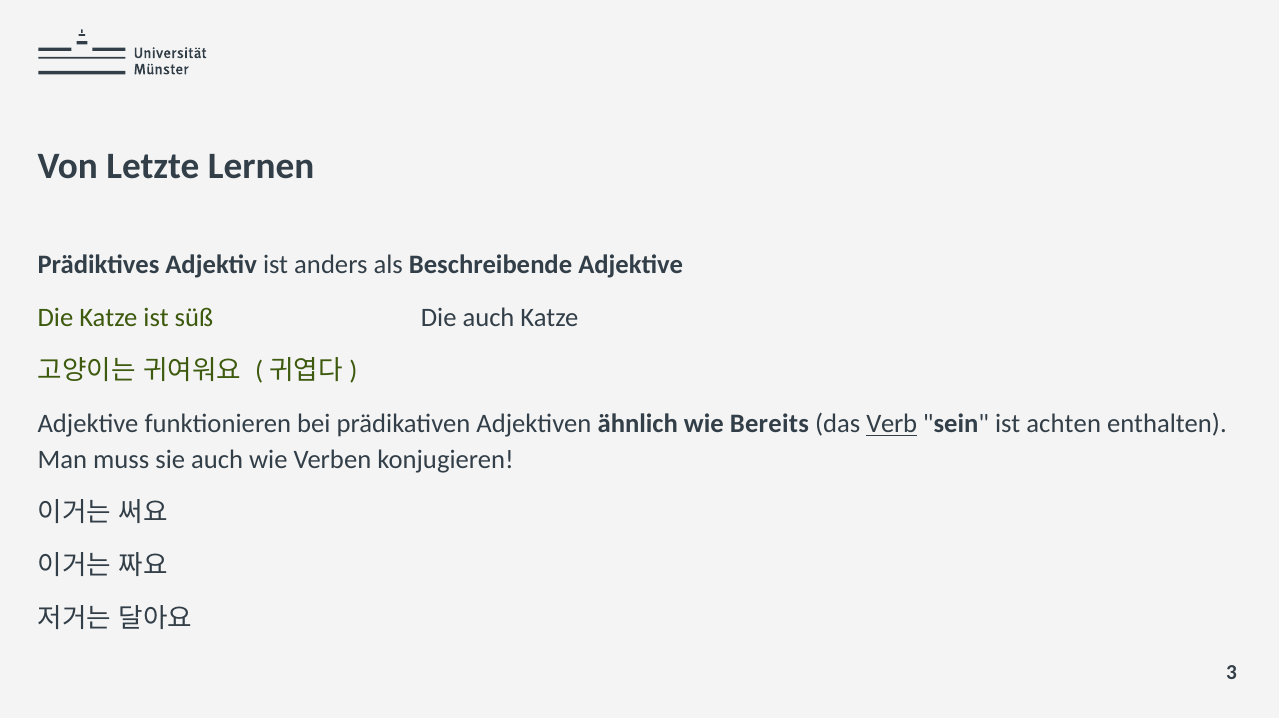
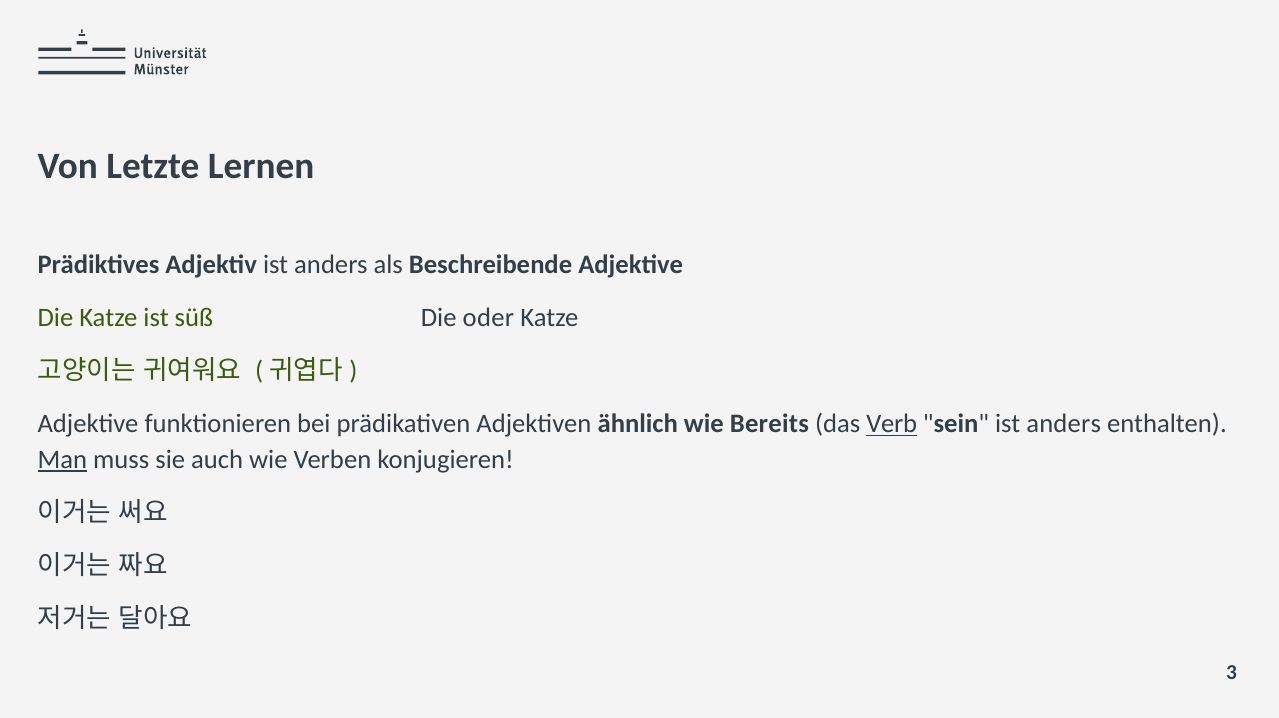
Die auch: auch -> oder (488, 318)
sein ist achten: achten -> anders (1064, 424)
Man underline: none -> present (62, 460)
